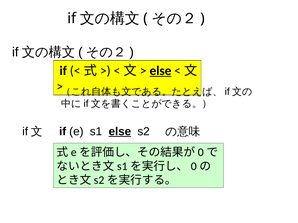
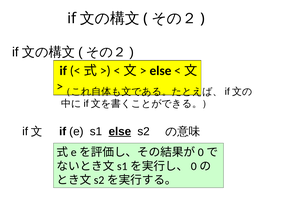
else underline: present -> none (160, 71)
